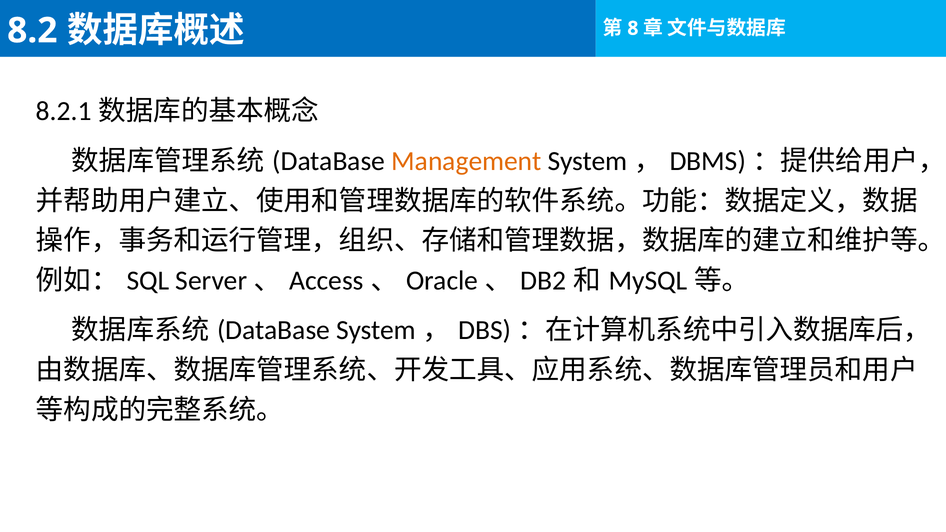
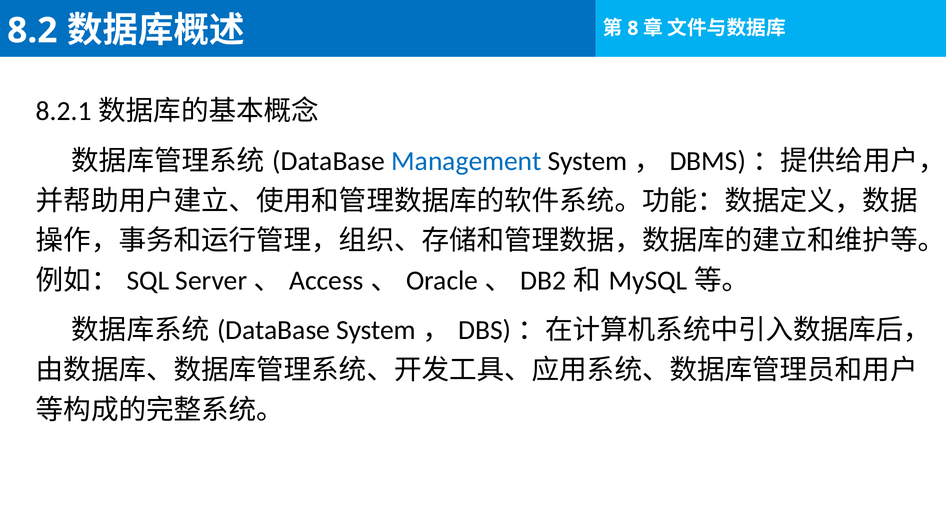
Management colour: orange -> blue (466, 161)
